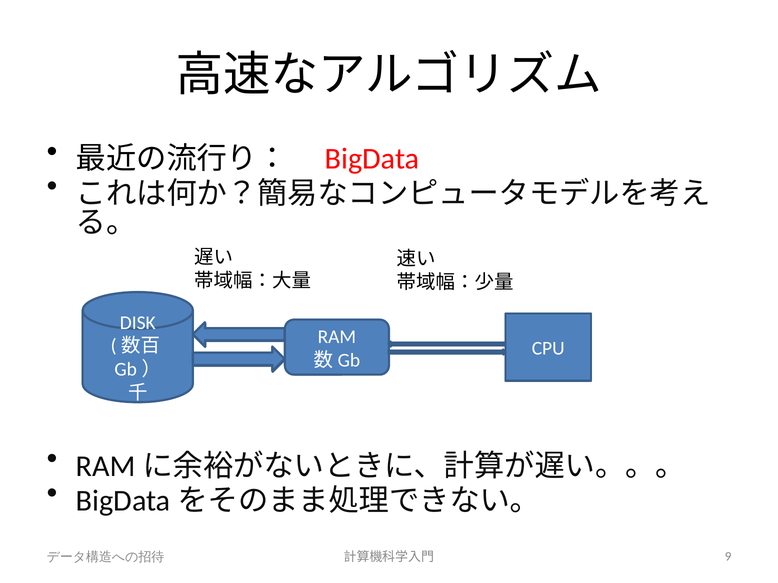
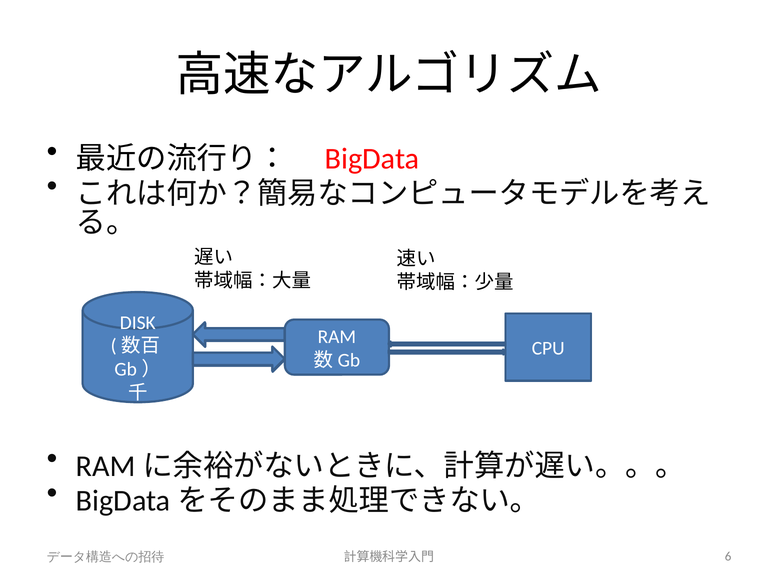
9: 9 -> 6 (728, 557)
